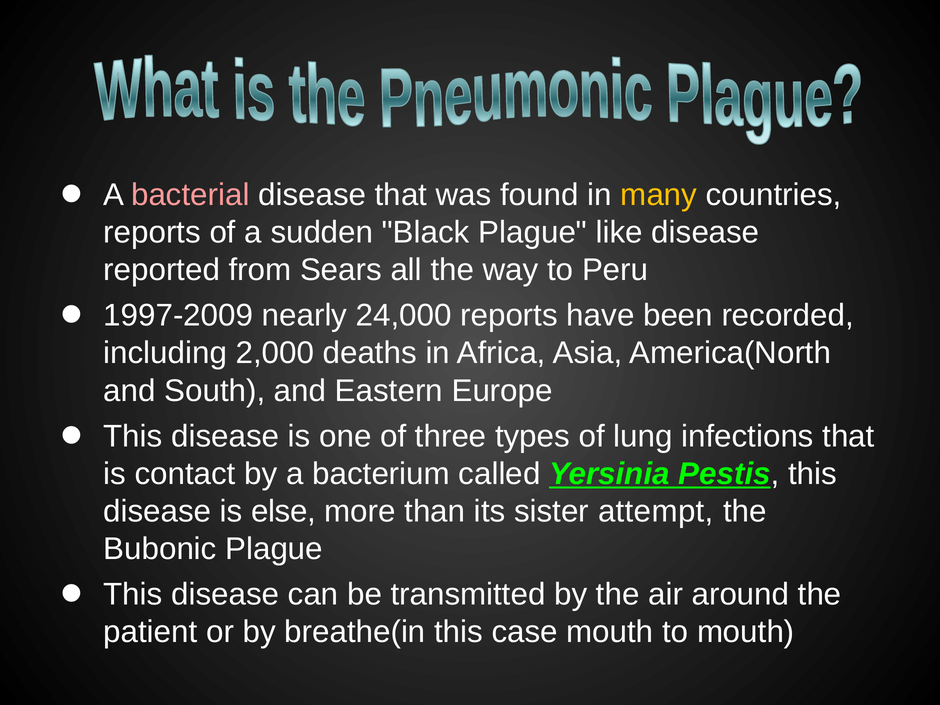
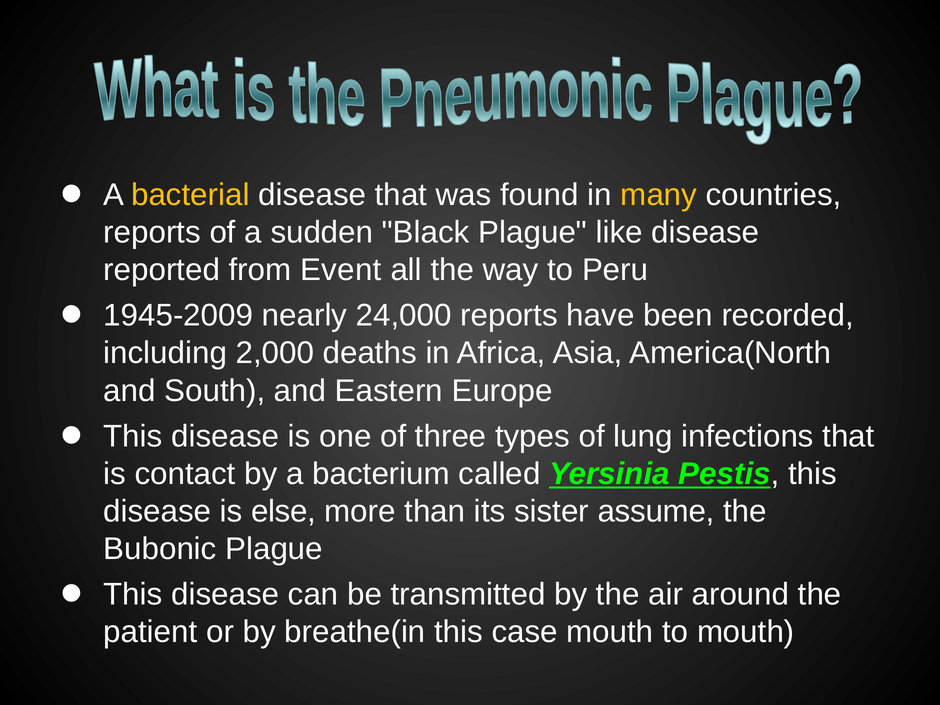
bacterial colour: pink -> yellow (190, 195)
Sears: Sears -> Event (341, 270)
1997-2009: 1997-2009 -> 1945-2009 (178, 316)
attempt: attempt -> assume (656, 511)
